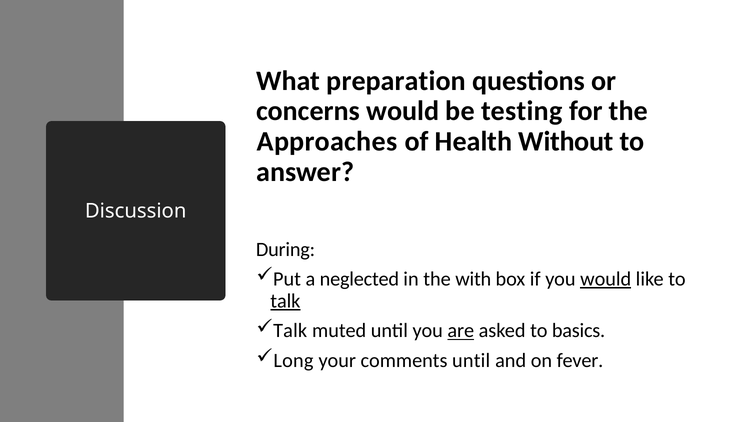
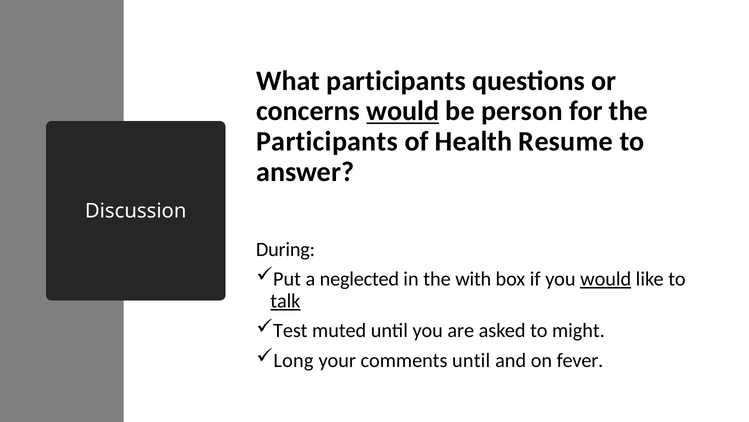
What preparation: preparation -> participants (396, 81)
would underline: none -> present (403, 111)
testing: testing -> person (522, 111)
Approaches: Approaches -> Participants (327, 141)
Without: Without -> Resume (566, 141)
Talk: Talk -> Test (290, 330)
are underline: present -> none (461, 330)
basics: basics -> might (578, 330)
